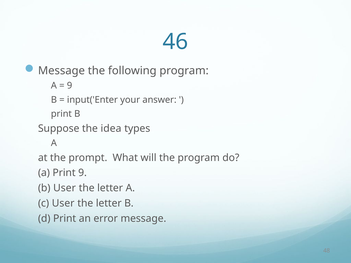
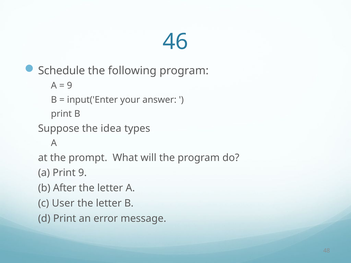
Message: Message -> Schedule (62, 71)
b User: User -> After (65, 188)
